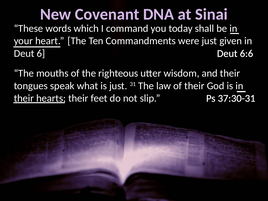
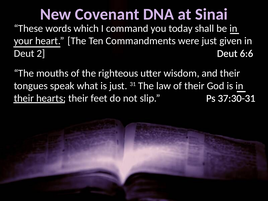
6: 6 -> 2 (41, 53)
